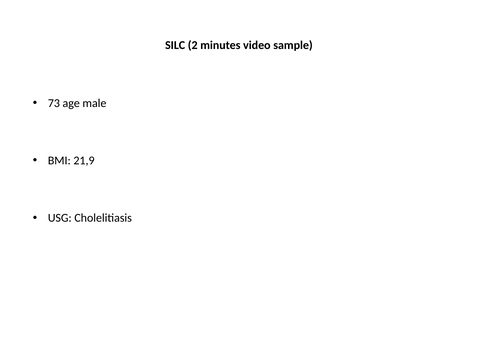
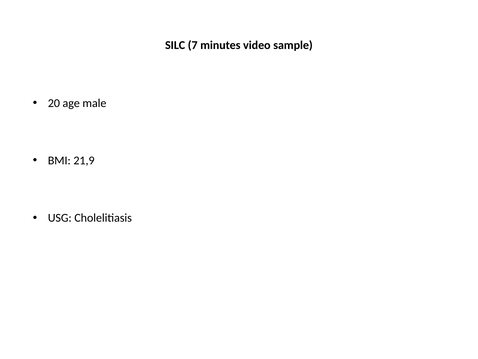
2: 2 -> 7 (193, 45)
73: 73 -> 20 (54, 103)
